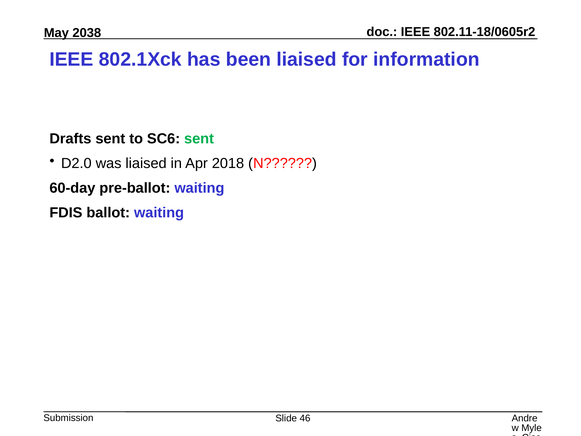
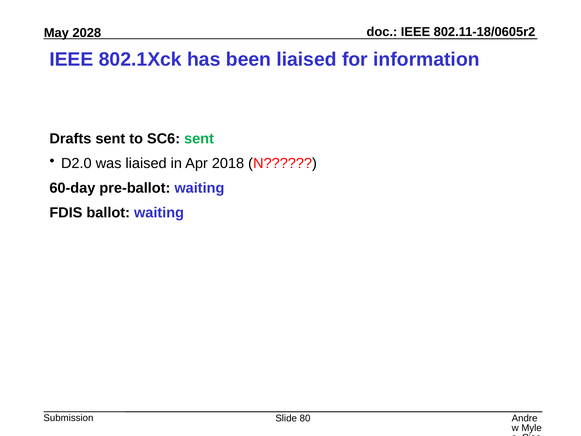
2038: 2038 -> 2028 (87, 33)
46: 46 -> 80 (305, 418)
